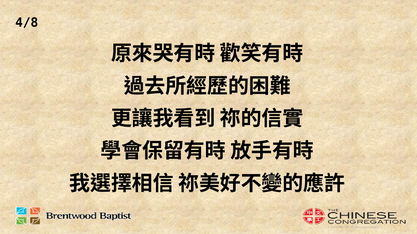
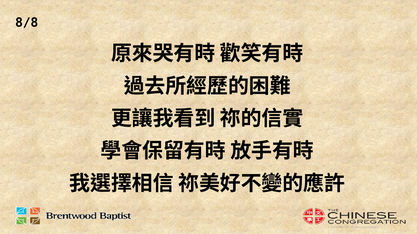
4/8: 4/8 -> 8/8 (27, 23)
